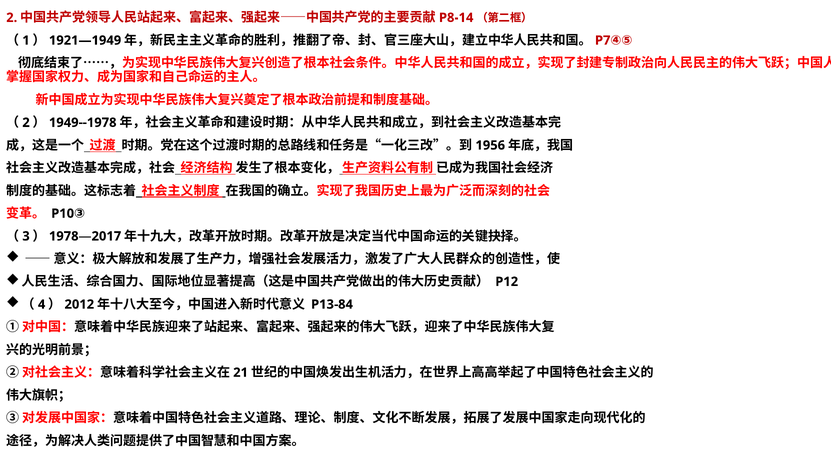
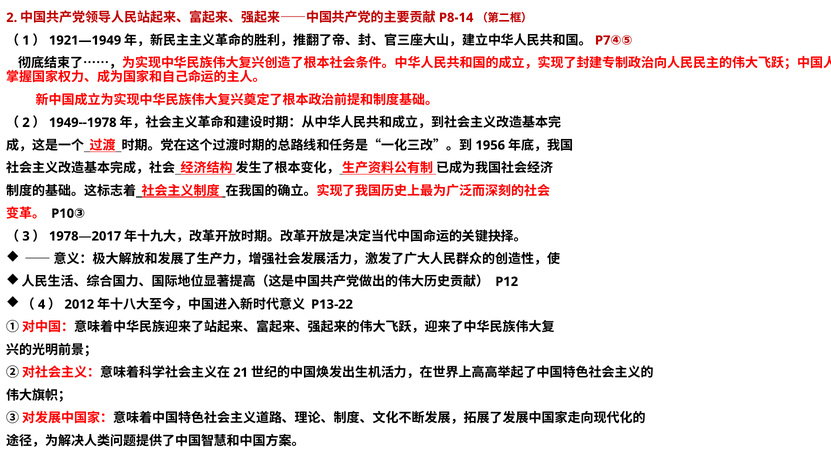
P13-84: P13-84 -> P13-22 (332, 304)
